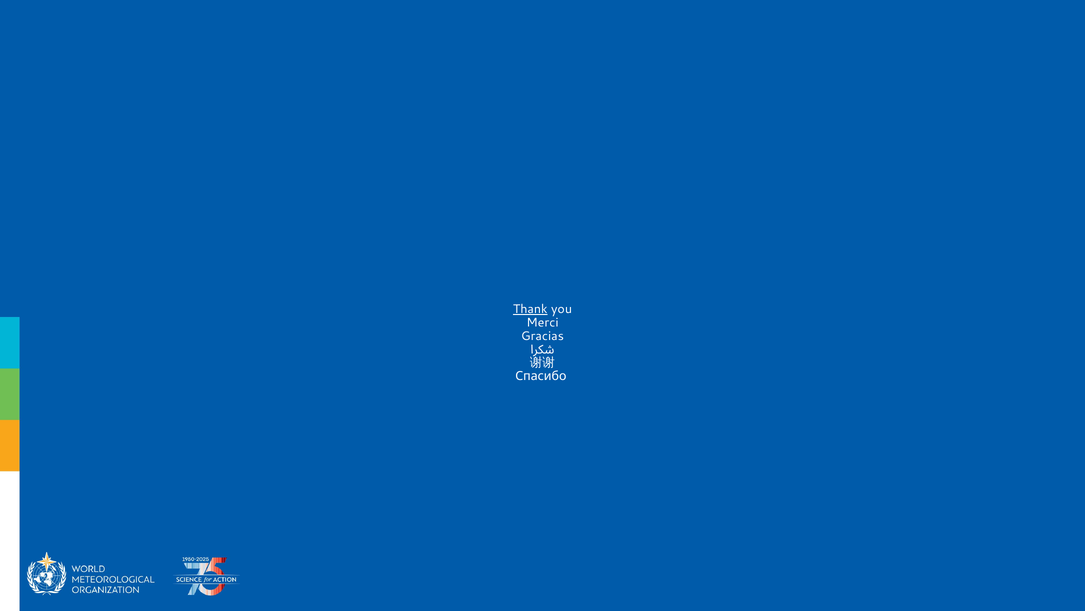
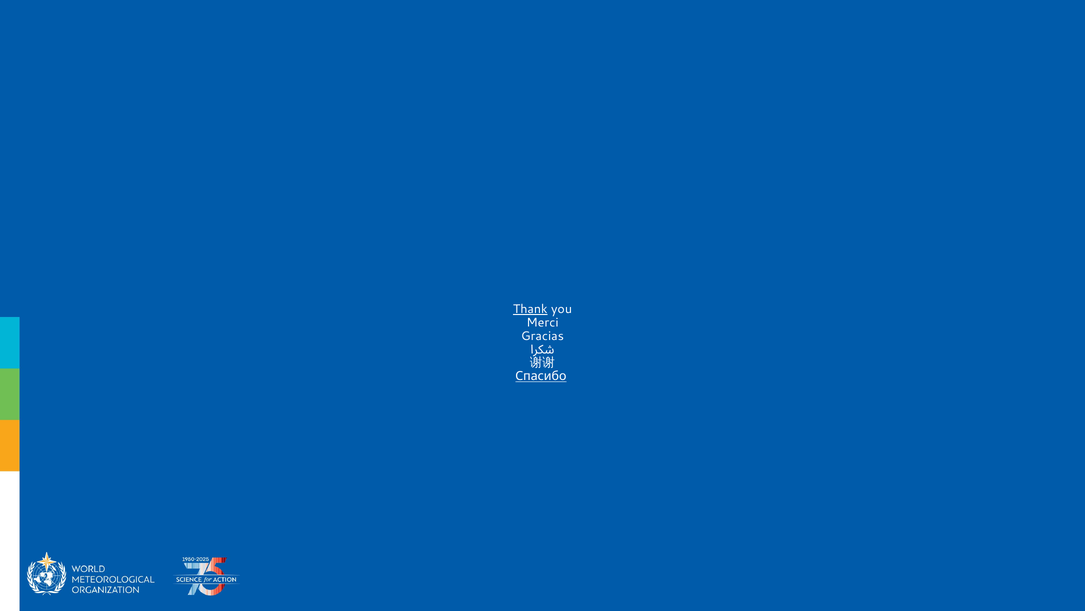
Спасибо underline: none -> present (541, 376)
